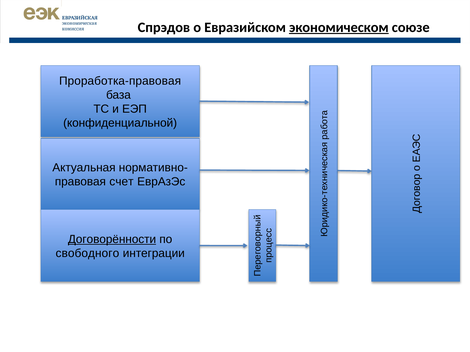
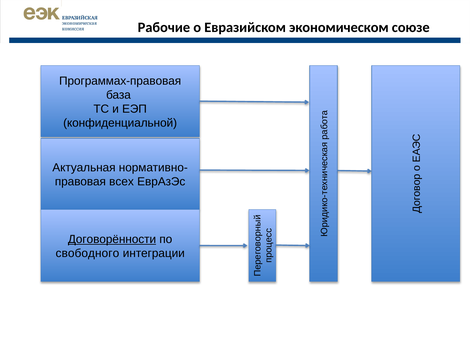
Спрэдов: Спрэдов -> Рабочие (164, 27)
экономическом underline: present -> none (339, 27)
Проработка-правовая: Проработка-правовая -> Программах-правовая (120, 81)
счет: счет -> всех (122, 182)
